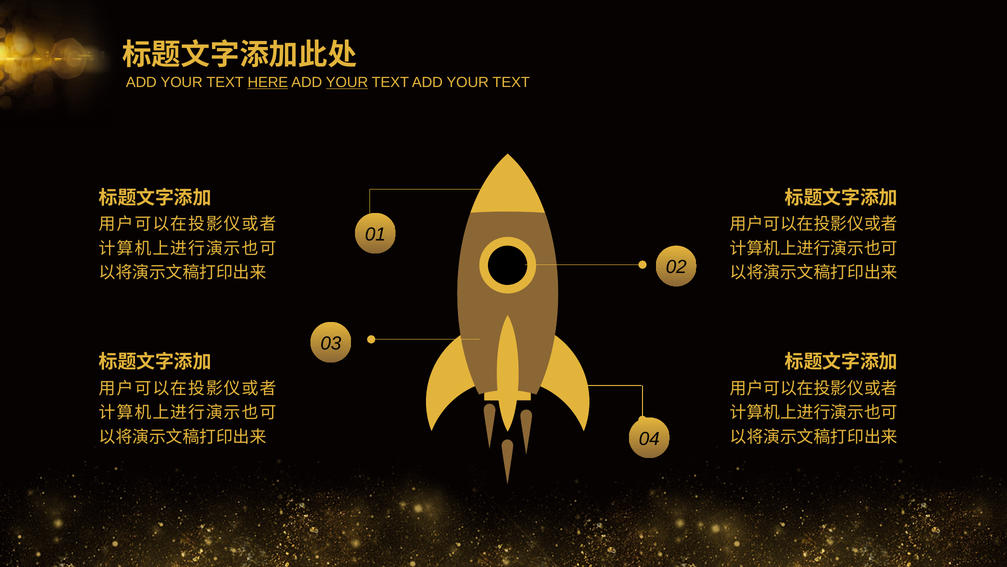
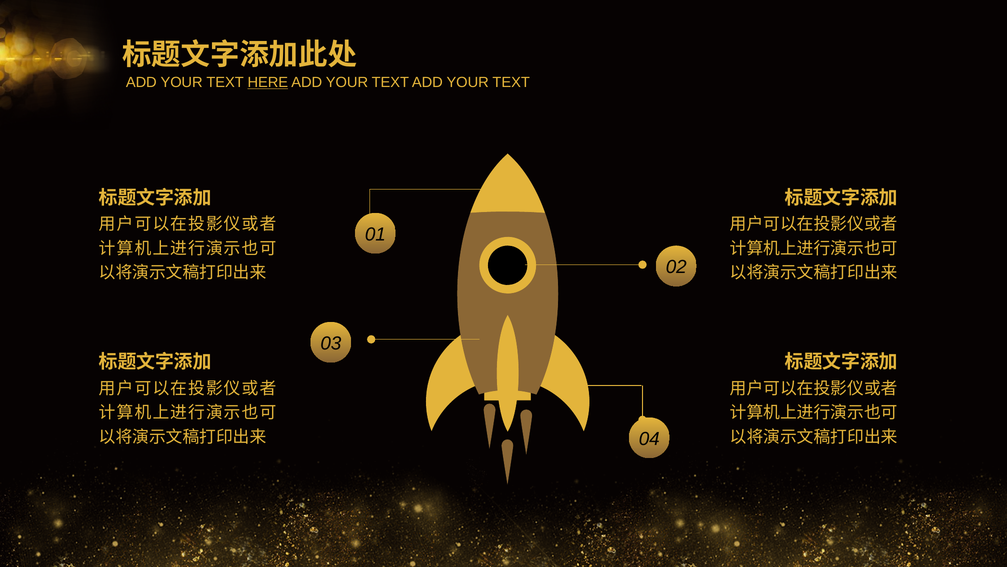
YOUR underline: present -> none (347, 82)
